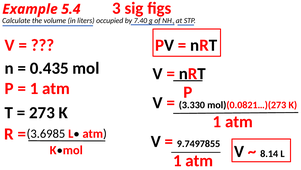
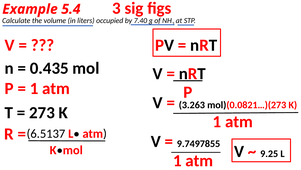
3.330: 3.330 -> 3.263 (192, 105)
3.6985: 3.6985 -> 6.5137 (46, 133)
8.14: 8.14 -> 9.25 (269, 153)
